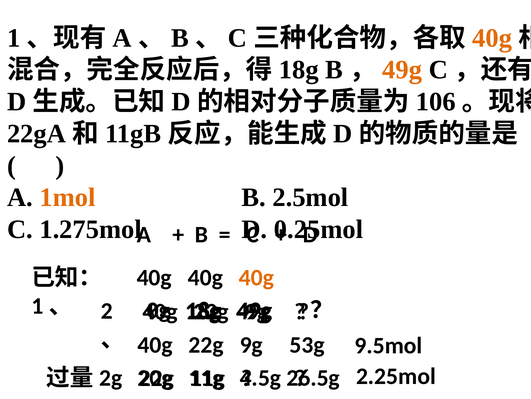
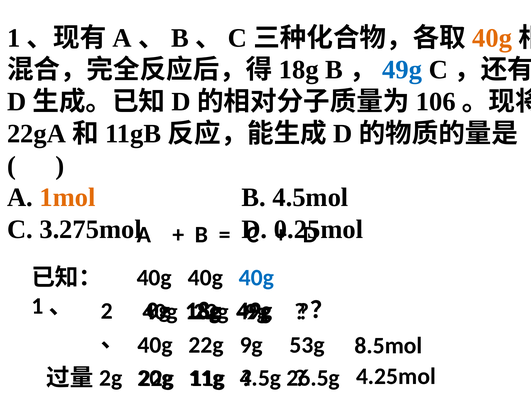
49g colour: orange -> blue (402, 70)
2.5mol: 2.5mol -> 4.5mol (310, 197)
1.275mol: 1.275mol -> 3.275mol (91, 229)
40g colour: orange -> blue (257, 277)
9.5mol: 9.5mol -> 8.5mol (388, 345)
2.25mol: 2.25mol -> 4.25mol (396, 376)
